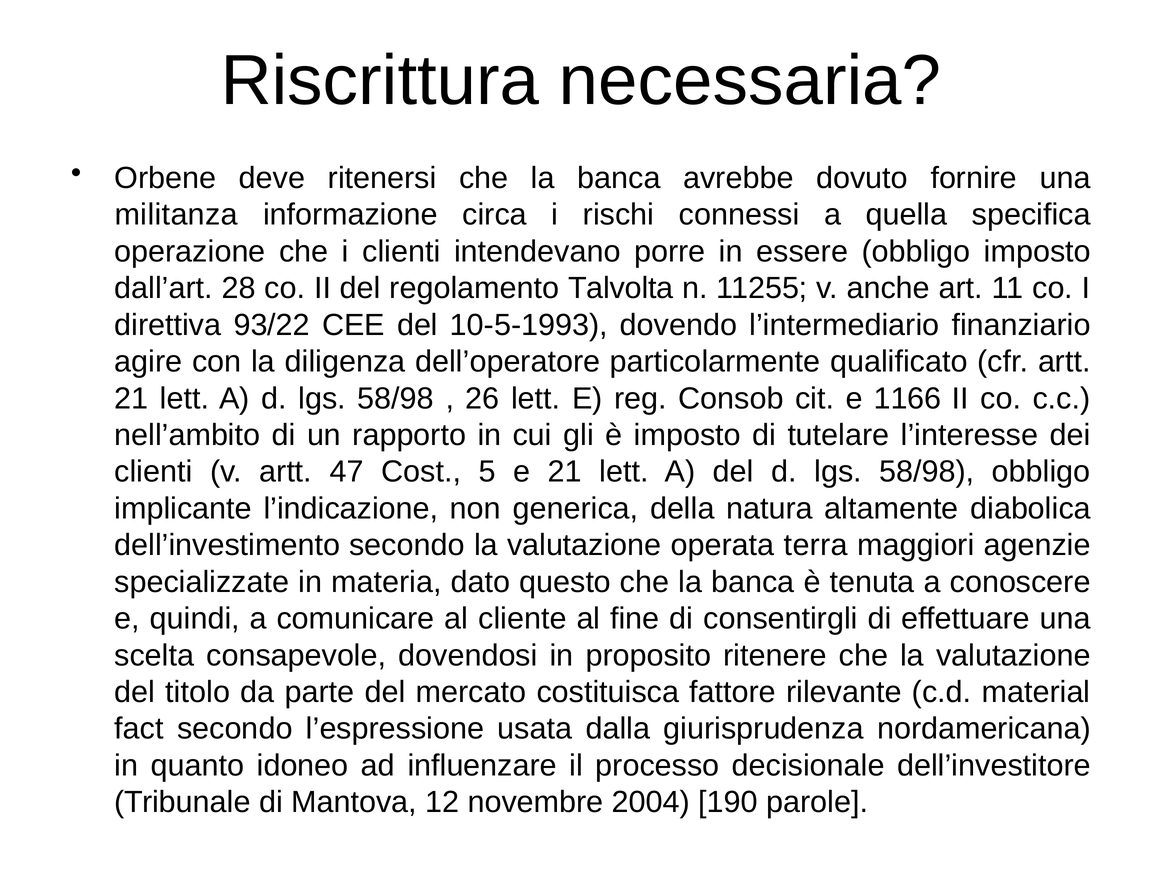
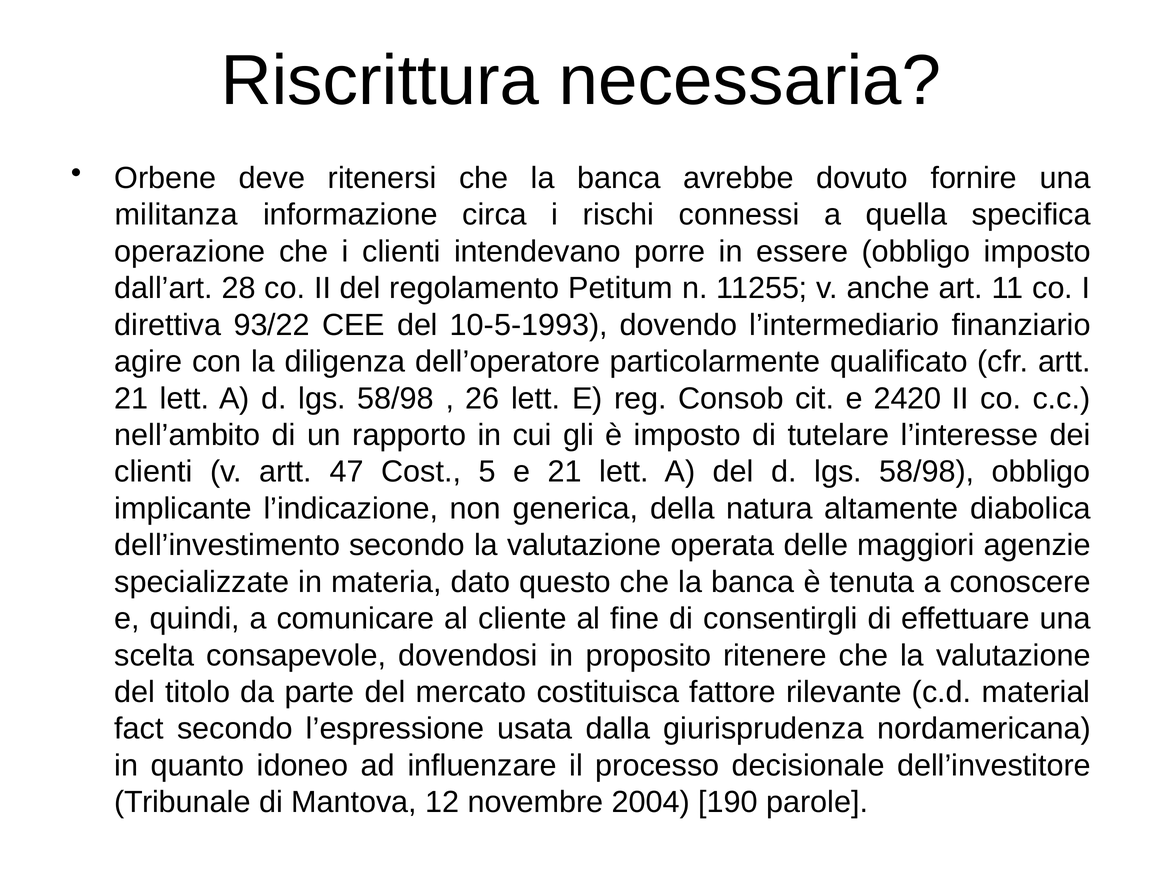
Talvolta: Talvolta -> Petitum (620, 288)
1166: 1166 -> 2420 (908, 398)
terra: terra -> delle (816, 545)
